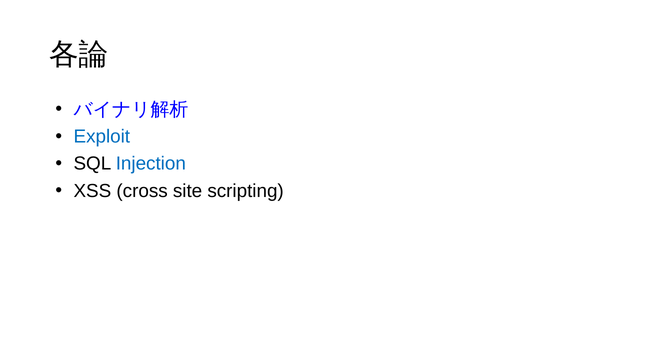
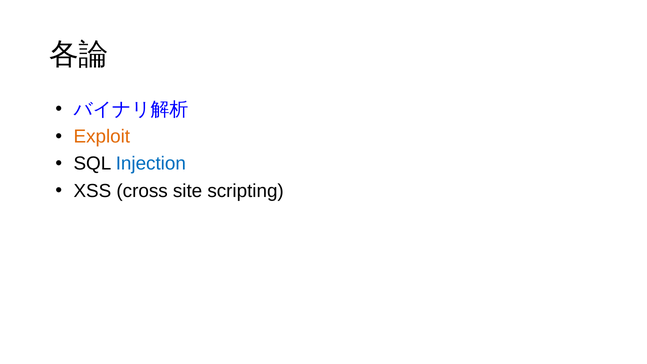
Exploit colour: blue -> orange (102, 137)
